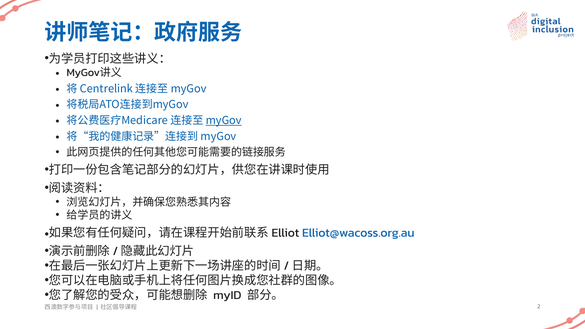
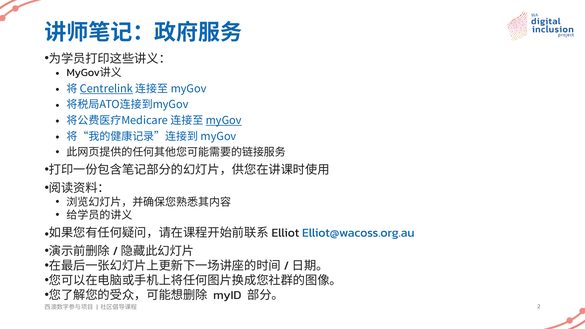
Centrelink underline: none -> present (106, 89)
